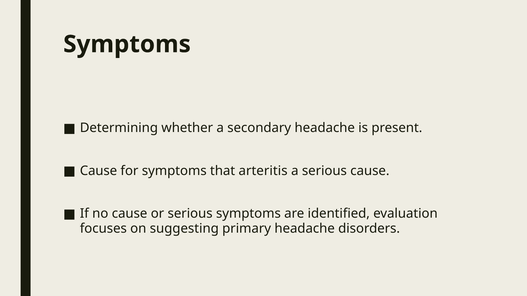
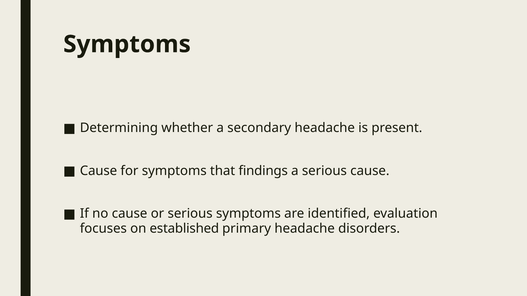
arteritis: arteritis -> findings (263, 171)
suggesting: suggesting -> established (184, 229)
